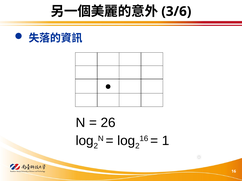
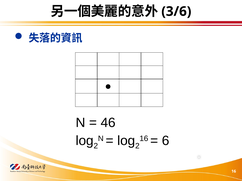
26: 26 -> 46 (108, 123)
1: 1 -> 6 (166, 141)
